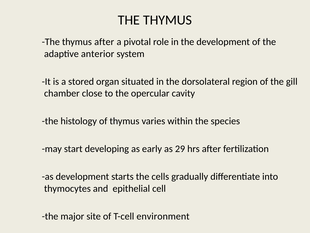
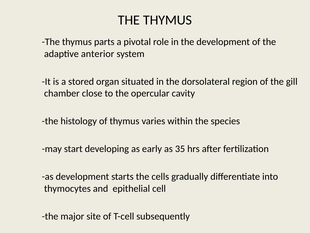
thymus after: after -> parts (104, 42)
29: 29 -> 35 (180, 149)
environment: environment -> subsequently (163, 216)
